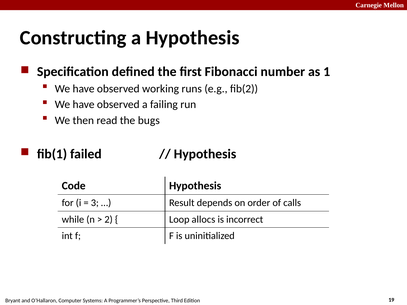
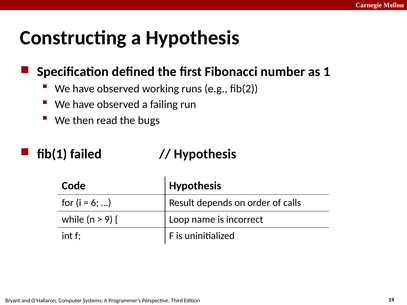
3: 3 -> 6 (95, 203)
2: 2 -> 9 (109, 220)
allocs: allocs -> name (203, 220)
